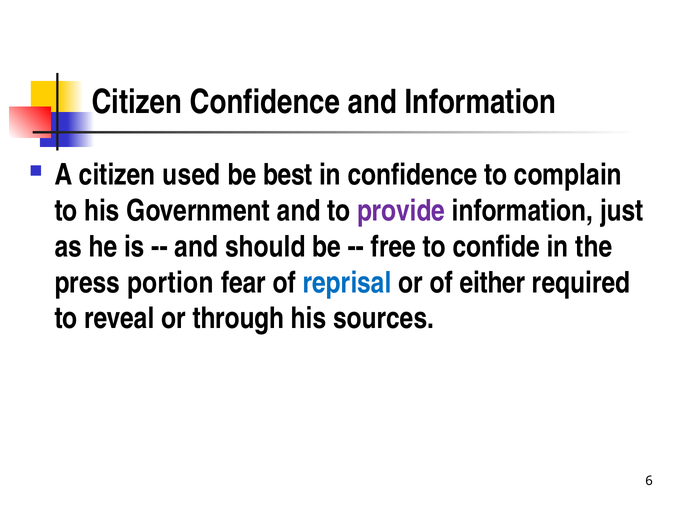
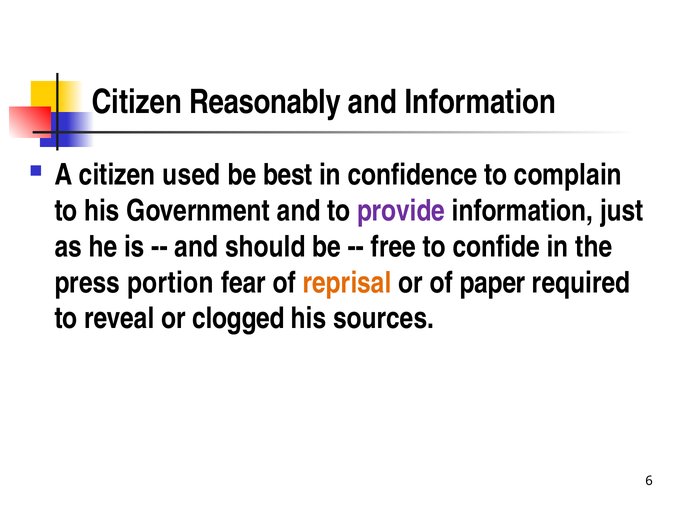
Citizen Confidence: Confidence -> Reasonably (265, 102)
reprisal colour: blue -> orange (347, 283)
either: either -> paper (493, 283)
through: through -> clogged (238, 319)
